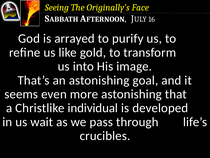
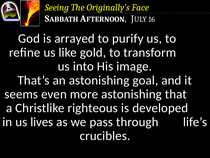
individual: individual -> righteous (93, 108)
wait: wait -> lives (42, 122)
